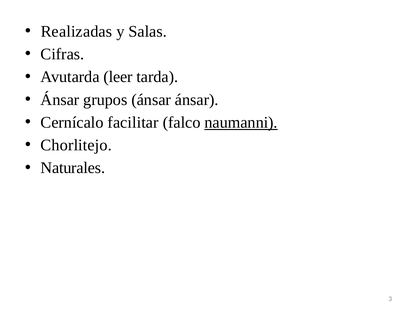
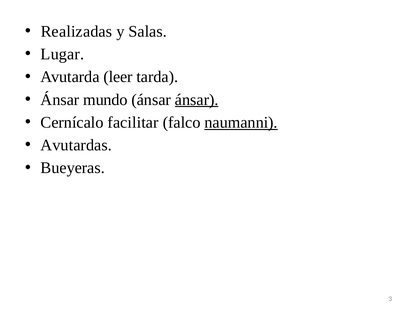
Cifras: Cifras -> Lugar (62, 54)
grupos: grupos -> mundo (105, 100)
ánsar underline: none -> present (197, 100)
Chorlitejo: Chorlitejo -> Avutardas (76, 145)
Naturales: Naturales -> Bueyeras (73, 168)
